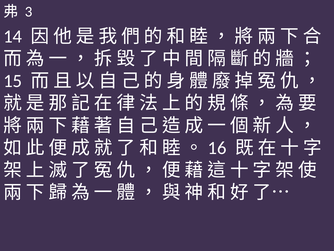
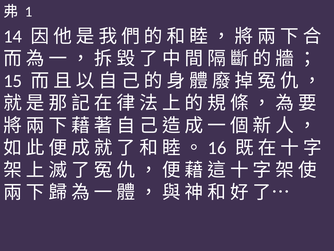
3: 3 -> 1 (29, 12)
